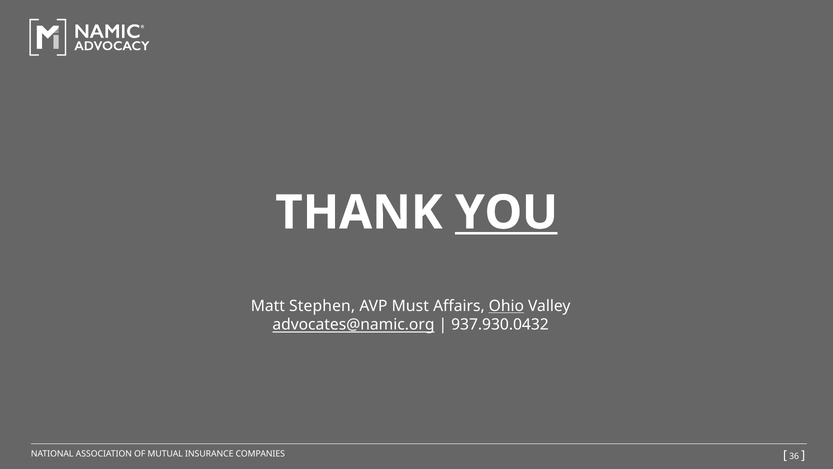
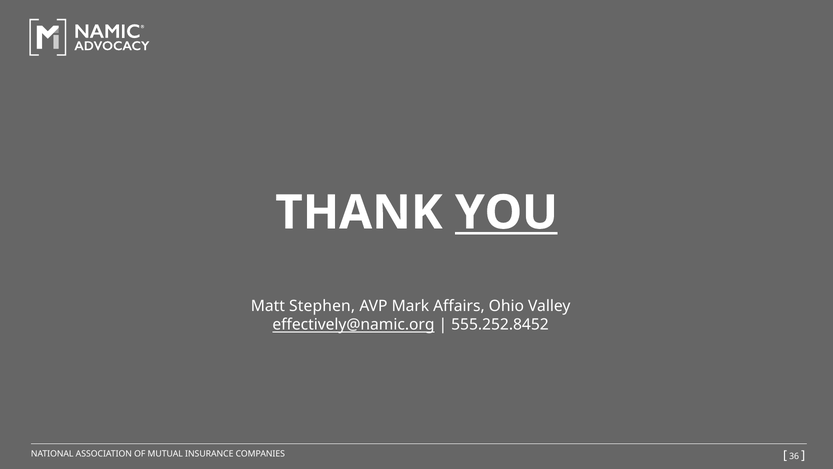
Must: Must -> Mark (410, 306)
Ohio underline: present -> none (506, 306)
advocates@namic.org: advocates@namic.org -> effectively@namic.org (353, 324)
937.930.0432: 937.930.0432 -> 555.252.8452 (500, 324)
